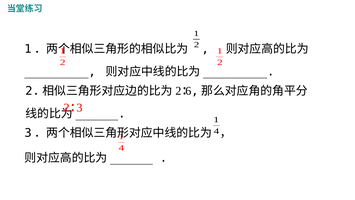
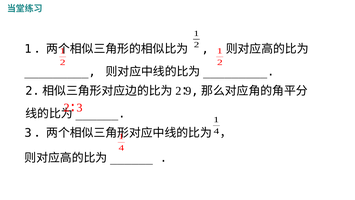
6: 6 -> 9 (188, 91)
